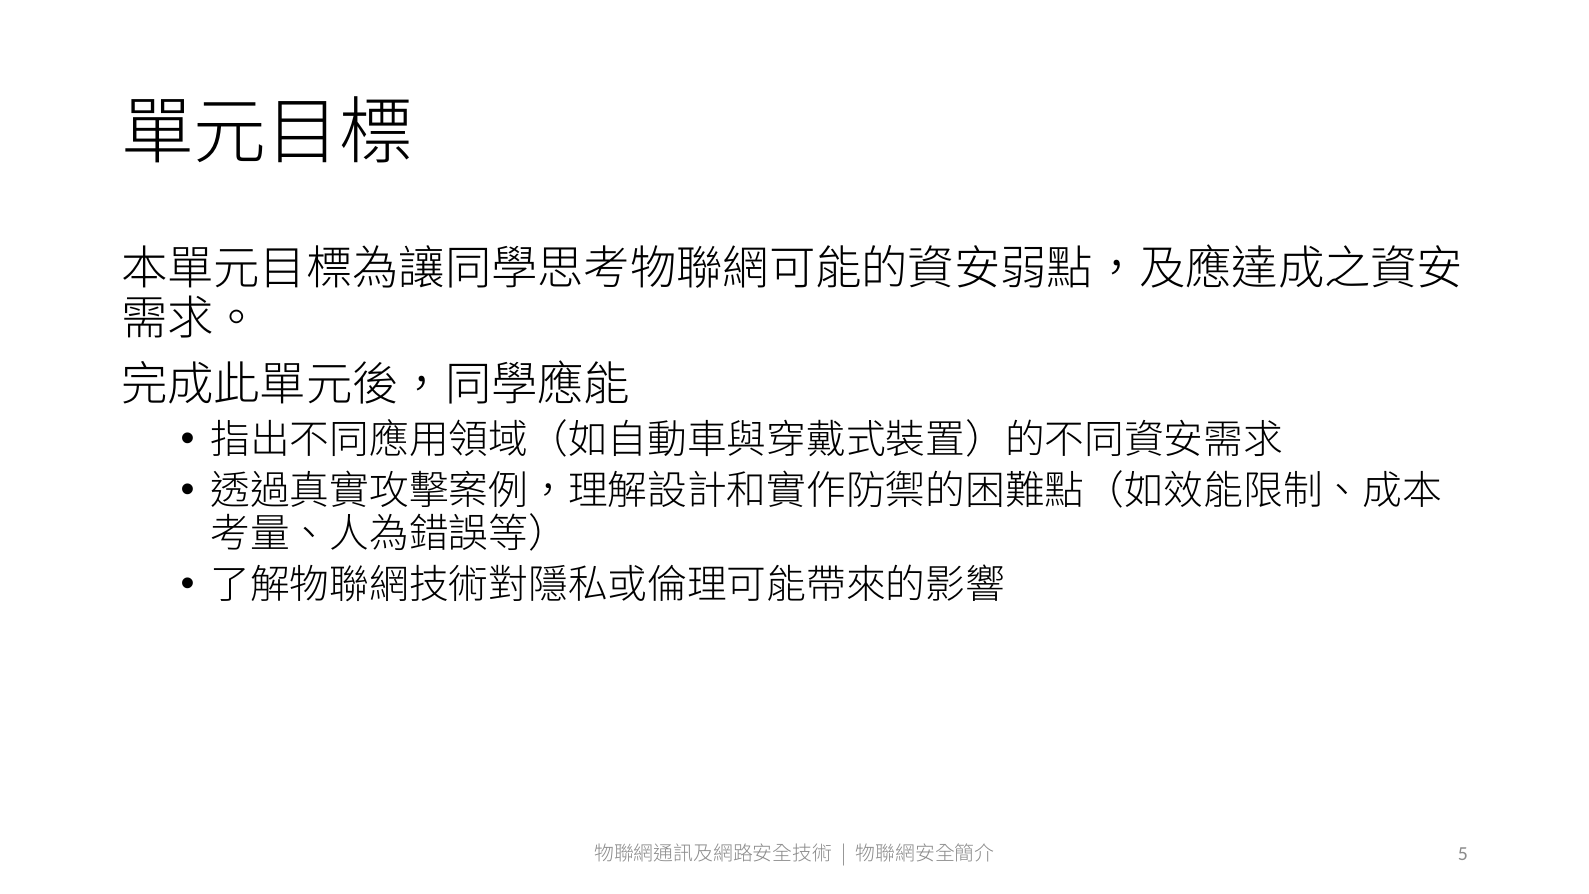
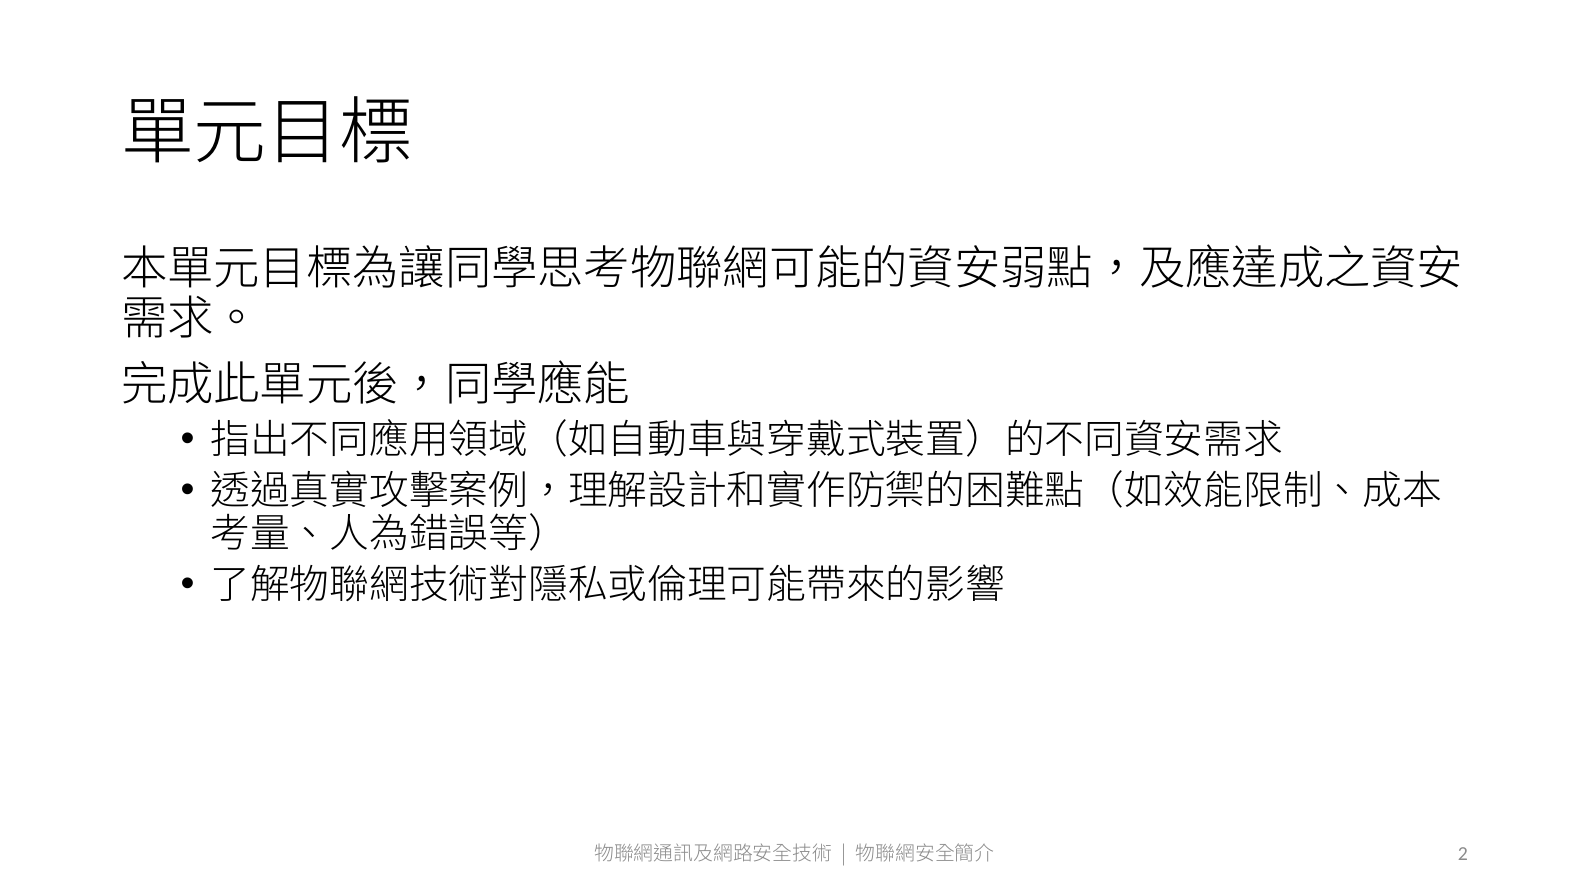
5: 5 -> 2 (1463, 853)
